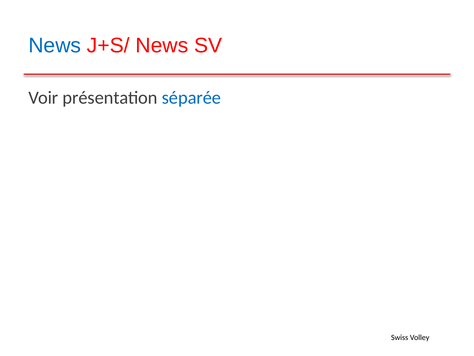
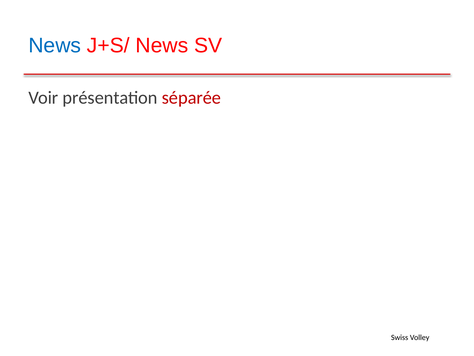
séparée colour: blue -> red (191, 98)
